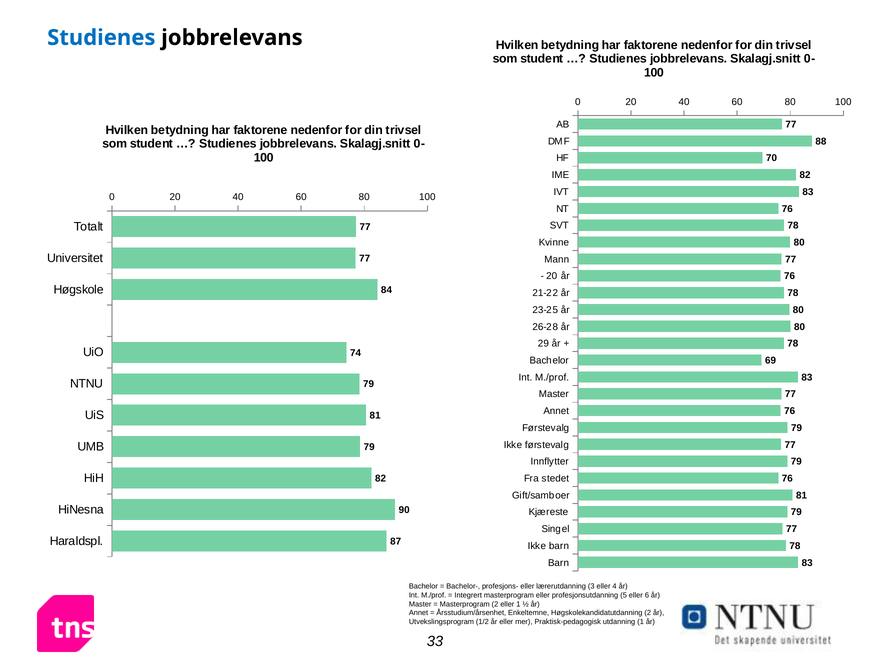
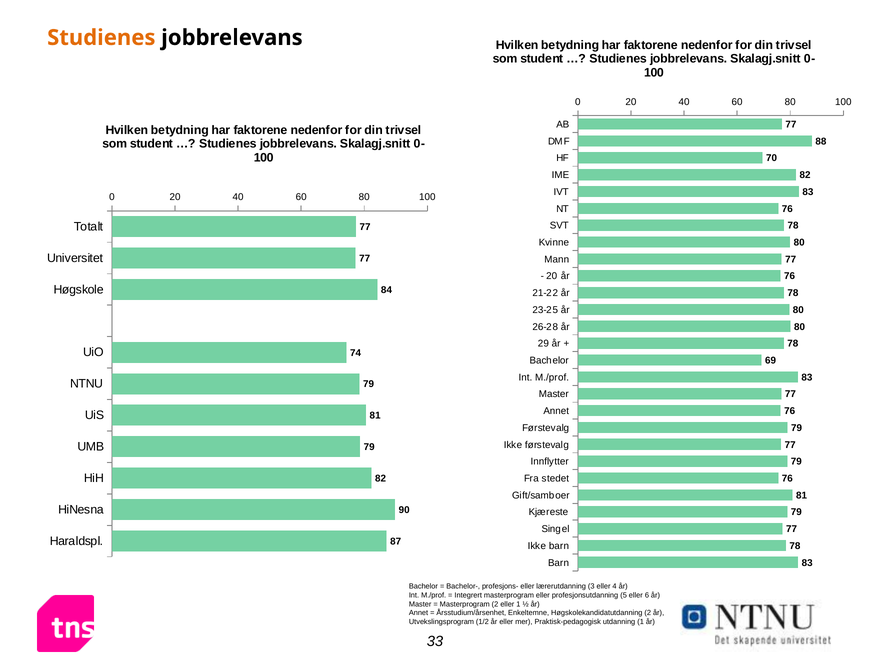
Studienes colour: blue -> orange (101, 38)
